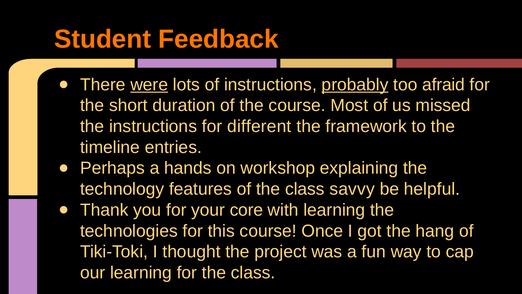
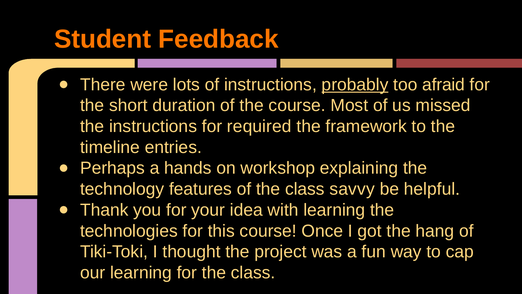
were underline: present -> none (149, 85)
different: different -> required (259, 126)
core: core -> idea (246, 210)
